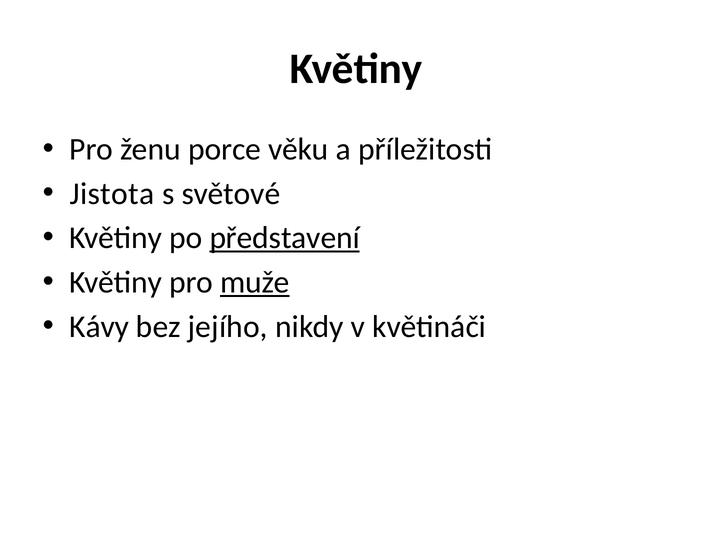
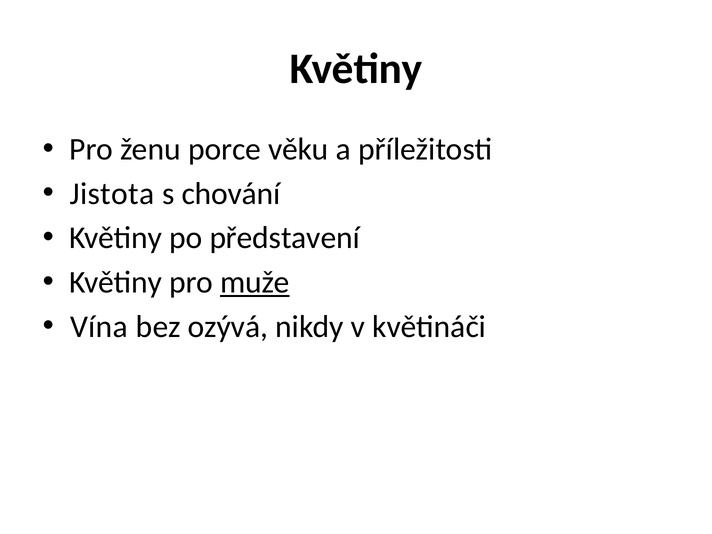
světové: světové -> chování (231, 194)
představení underline: present -> none (285, 238)
Kávy: Kávy -> Vína (99, 327)
jejího: jejího -> ozývá (228, 327)
